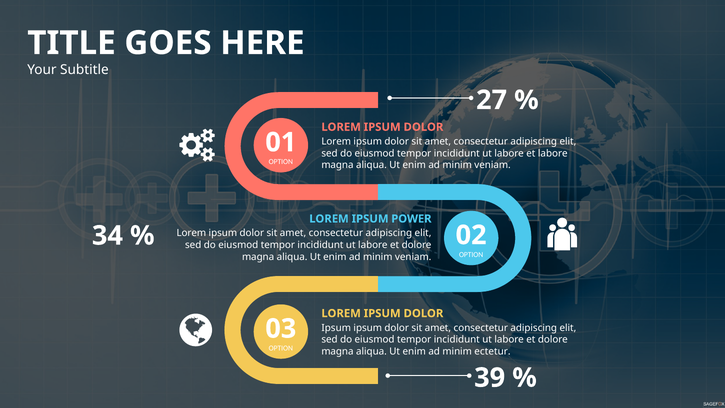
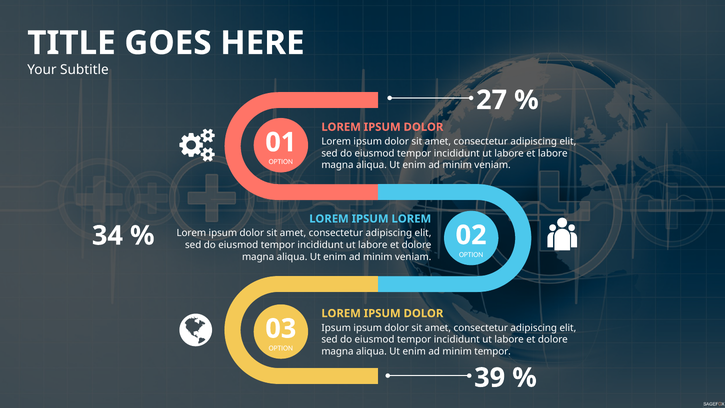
IPSUM POWER: POWER -> LOREM (411, 219)
minim ectetur: ectetur -> tempor (493, 351)
